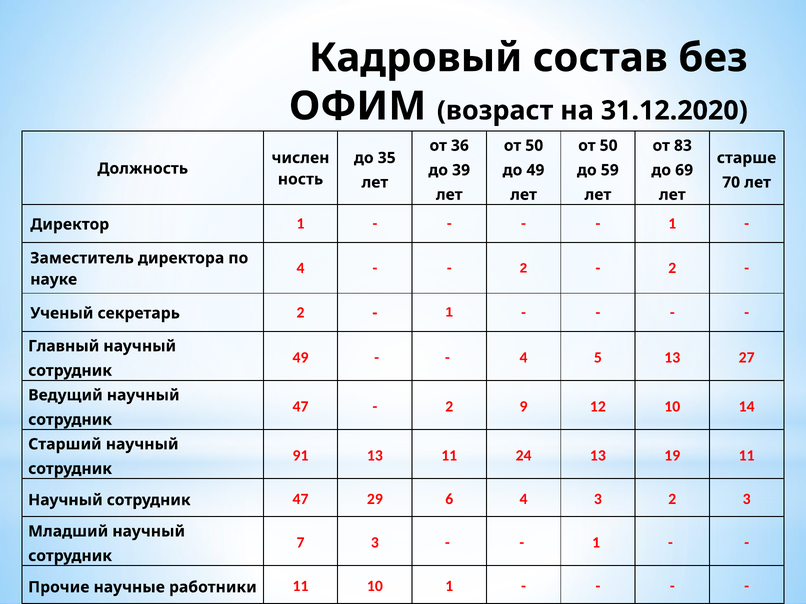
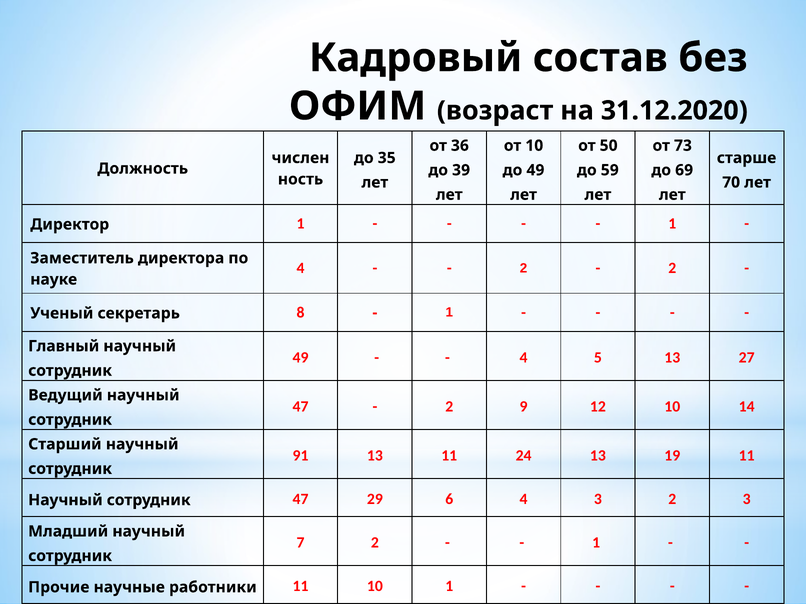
50: 50 -> 10 (534, 146)
83: 83 -> 73 (683, 146)
секретарь 2: 2 -> 8 (301, 313)
7 3: 3 -> 2 (375, 543)
